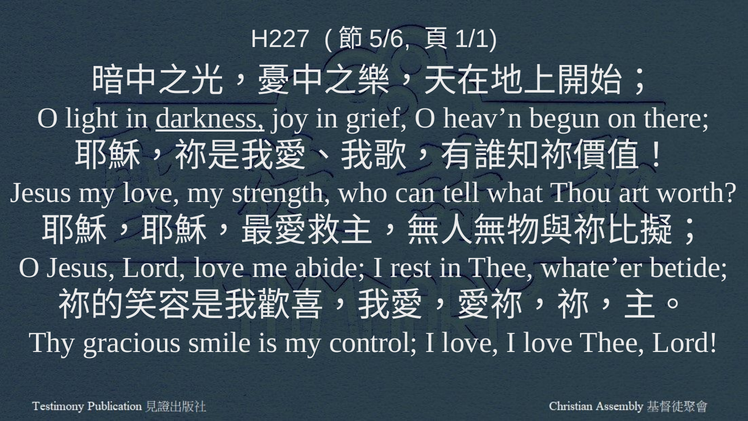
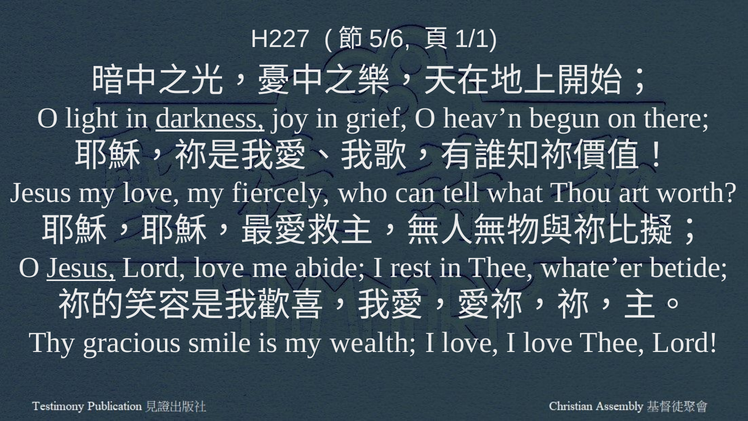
strength: strength -> fiercely (281, 193)
Jesus underline: none -> present (81, 268)
control: control -> wealth (373, 342)
